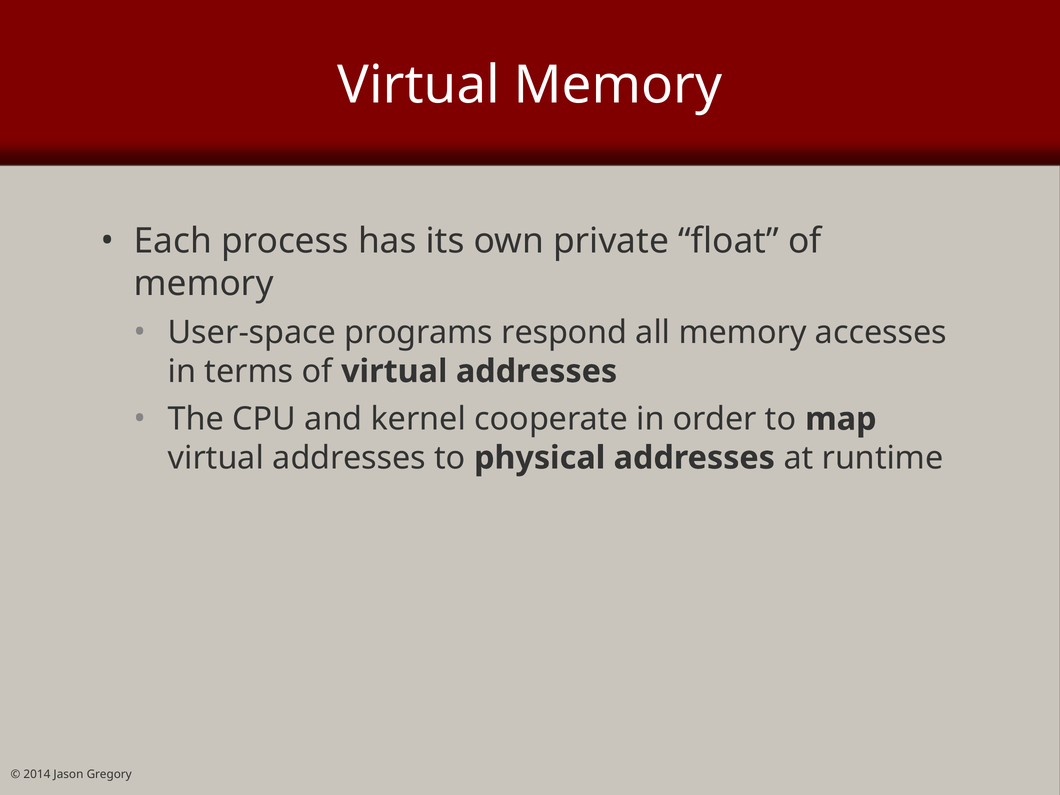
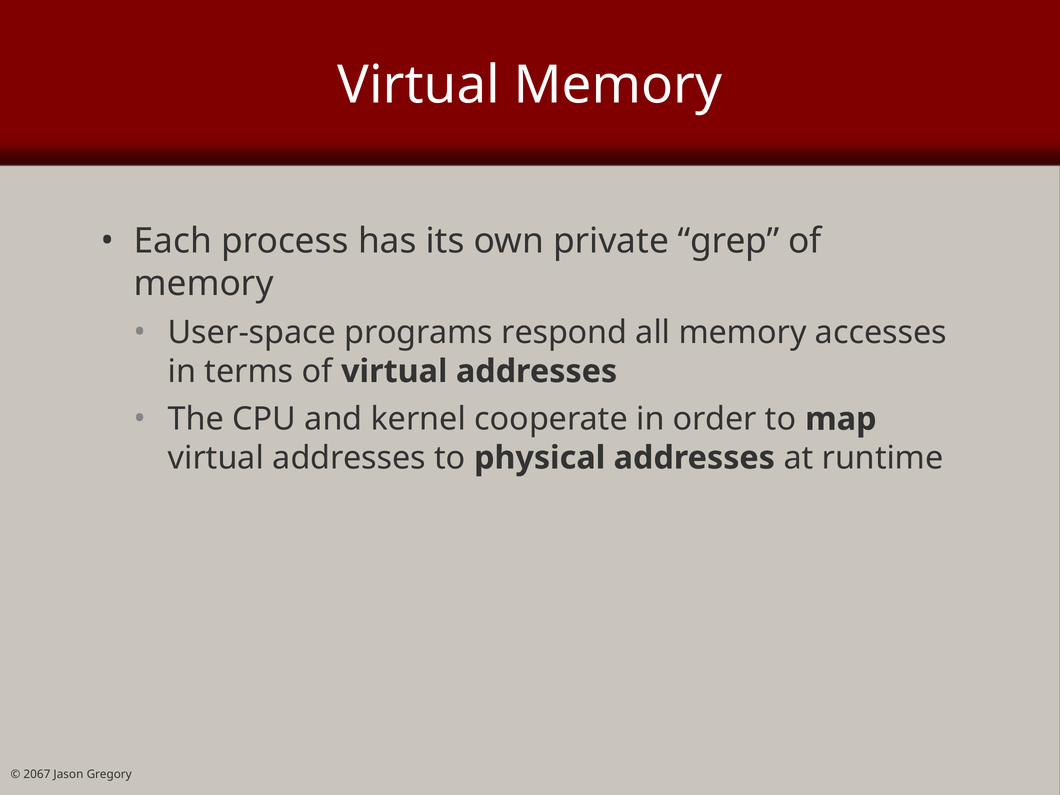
float: float -> grep (729, 241)
2014: 2014 -> 2067 (37, 774)
